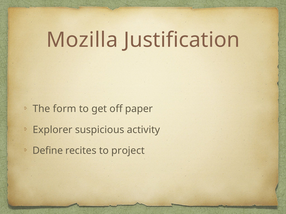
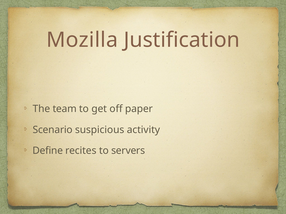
form: form -> team (65, 109)
Explorer: Explorer -> Scenario (53, 130)
project: project -> servers (128, 151)
